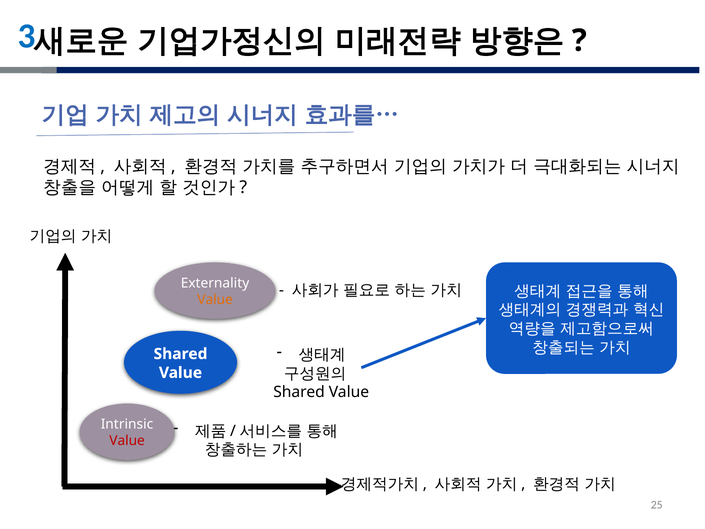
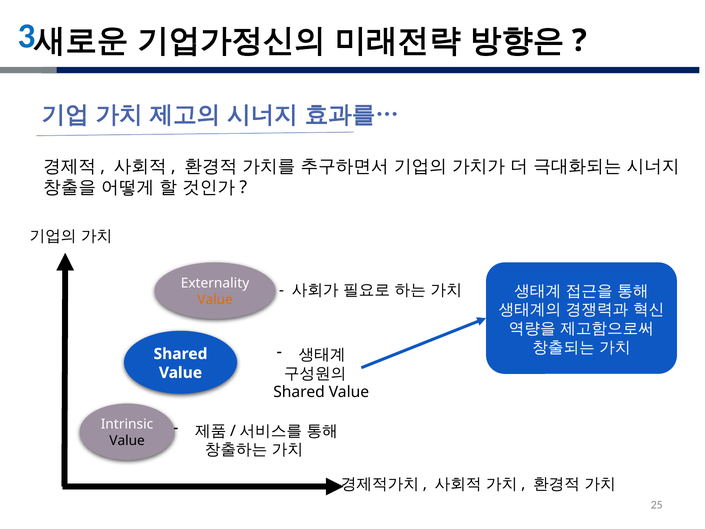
Value colour: red -> black (127, 441)
